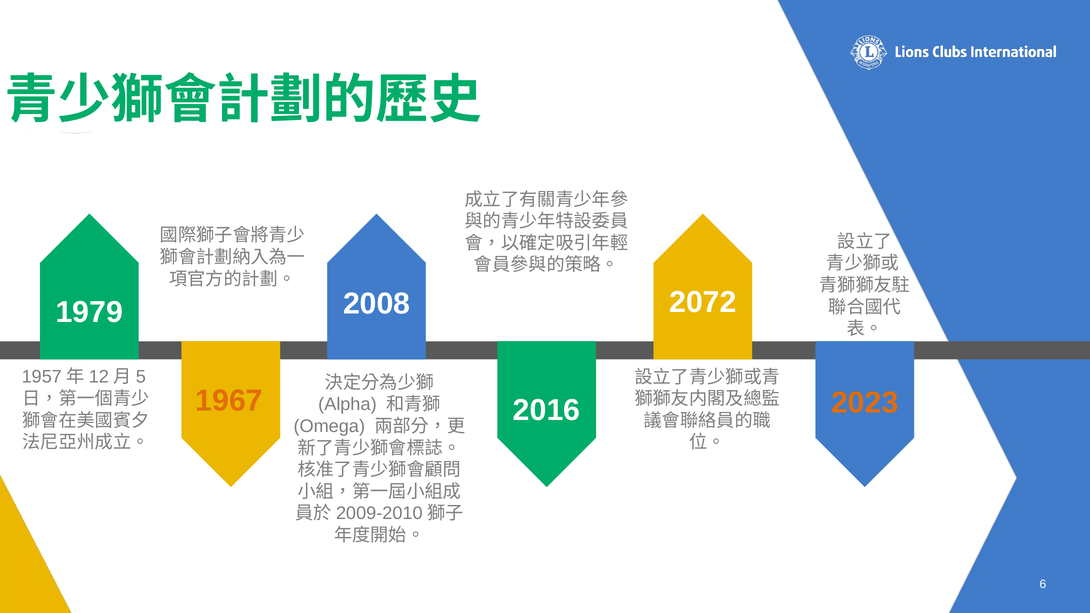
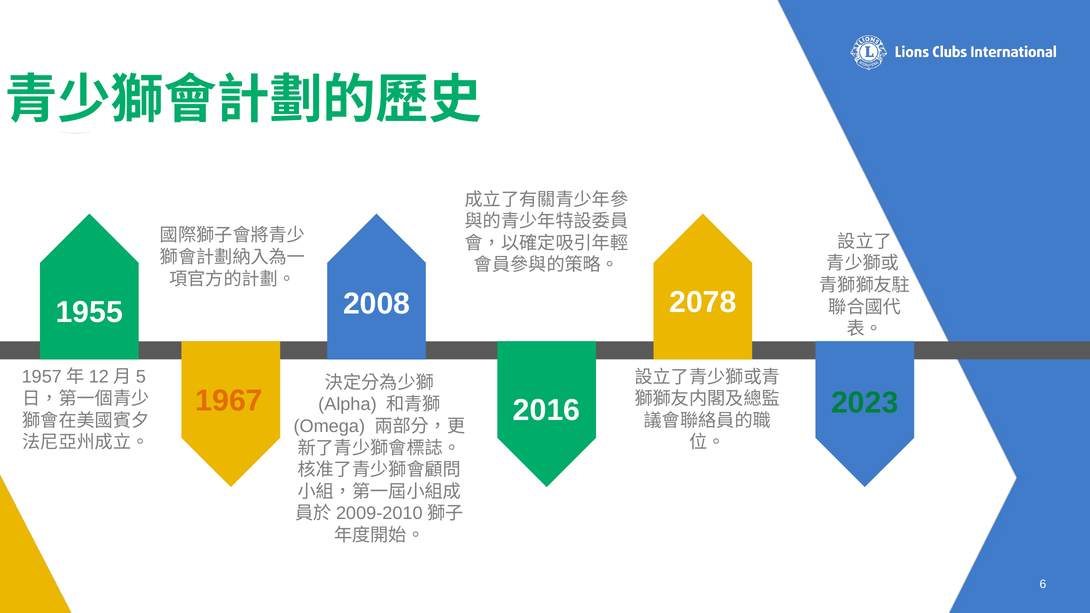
2072: 2072 -> 2078 (703, 302)
1979: 1979 -> 1955 (89, 312)
2023 colour: orange -> green (865, 403)
